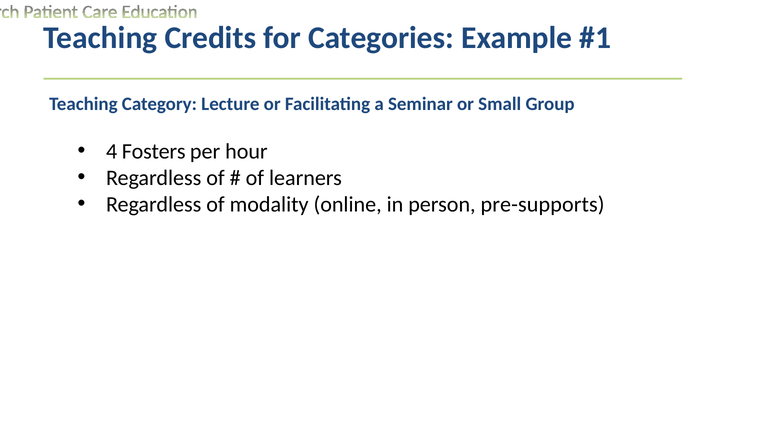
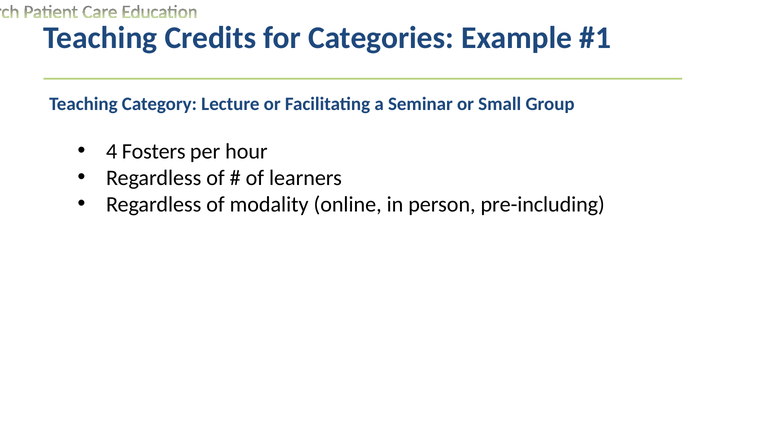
pre-supports: pre-supports -> pre-including (543, 205)
